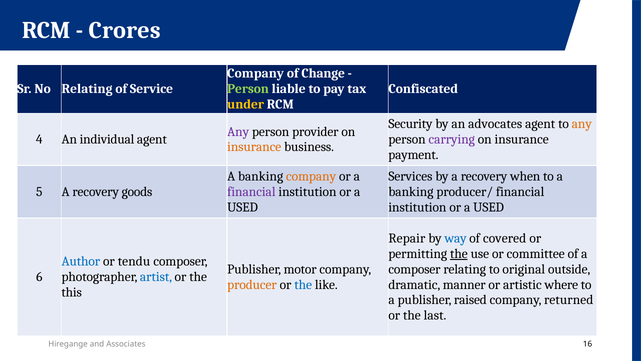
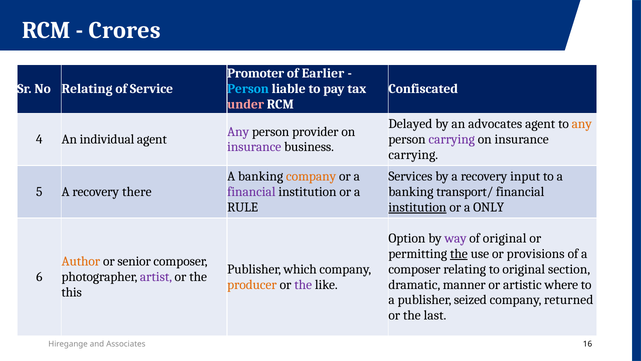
Company: Company -> Promoter (256, 73)
Change: Change -> Earlier (323, 73)
Person colour: light green -> light blue (248, 89)
under colour: yellow -> pink (246, 104)
Security: Security -> Delayed (410, 124)
insurance colour: orange -> purple (254, 147)
payment: payment -> carrying (413, 155)
when: when -> input (525, 176)
goods: goods -> there (137, 192)
producer/: producer/ -> transport/ (465, 192)
USED: USED -> RULE (243, 207)
institution underline: none -> present (417, 207)
USED: USED -> ONLY (489, 207)
Repair: Repair -> Option (407, 238)
way colour: blue -> purple (456, 238)
of covered: covered -> original (505, 238)
committee: committee -> provisions (536, 253)
Author colour: blue -> orange (81, 261)
tendu: tendu -> senior (134, 261)
motor: motor -> which (300, 269)
outside: outside -> section (569, 269)
artist colour: blue -> purple (156, 277)
the colour: blue -> purple (303, 284)
raised: raised -> seized (470, 300)
